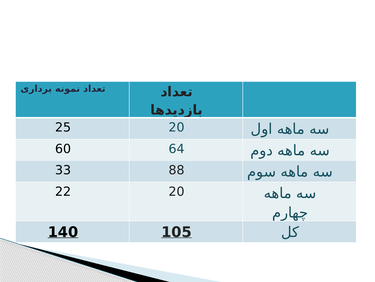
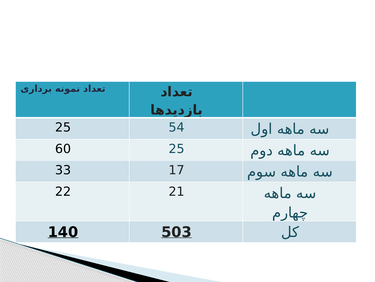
25 20: 20 -> 54 (177, 127)
60 64: 64 -> 25 (177, 149)
88: 88 -> 17 (177, 170)
22 20: 20 -> 21 (177, 191)
105: 105 -> 503 (177, 232)
